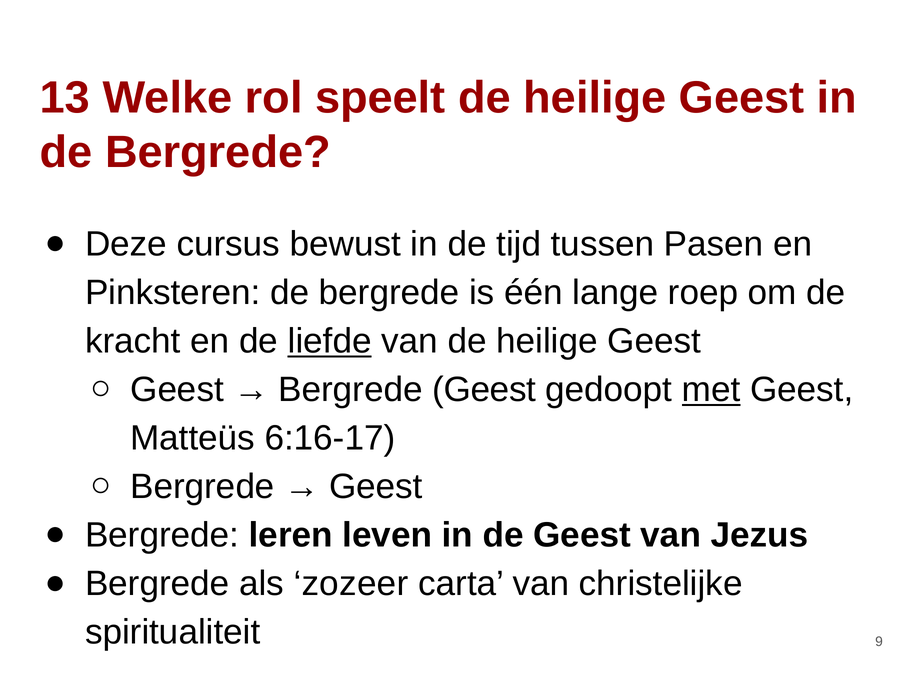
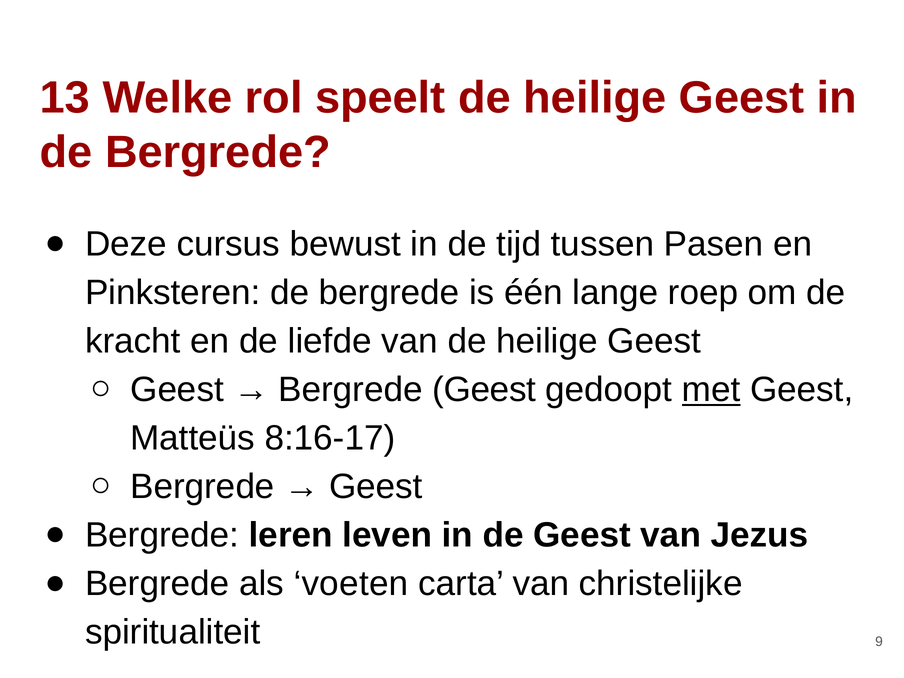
liefde underline: present -> none (330, 341)
6:16-17: 6:16-17 -> 8:16-17 (330, 438)
zozeer: zozeer -> voeten (351, 584)
